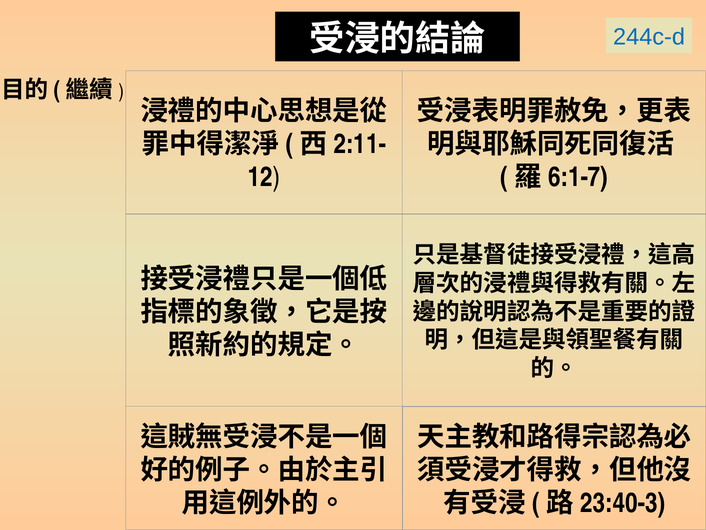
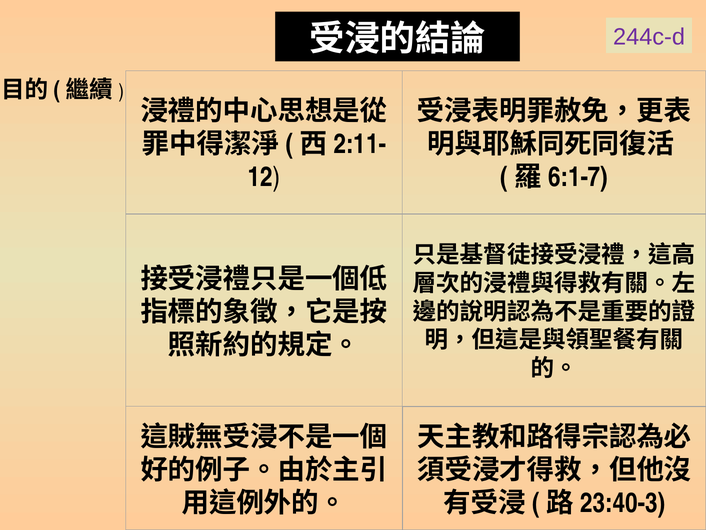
244c-d colour: blue -> purple (649, 37)
